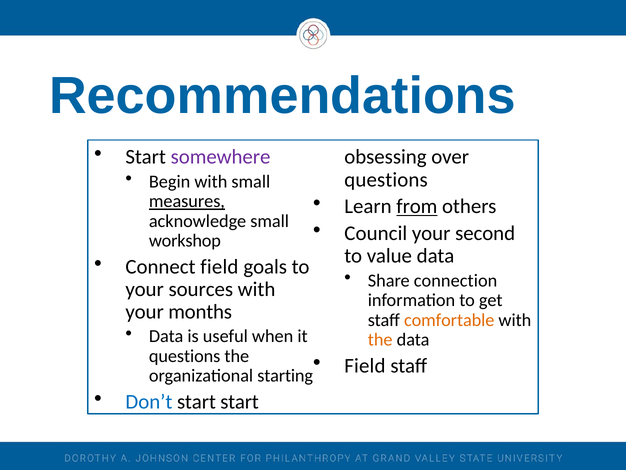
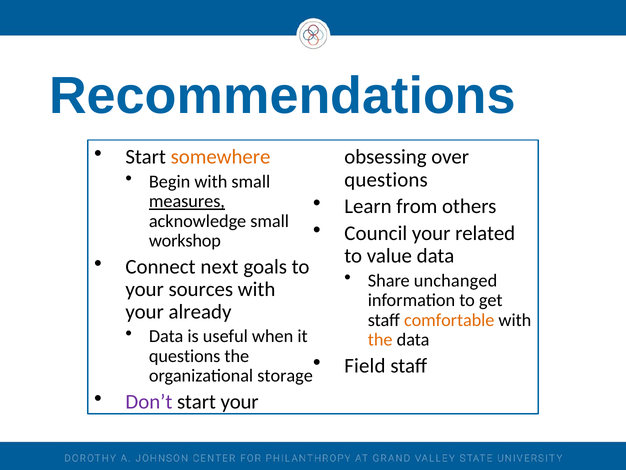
somewhere colour: purple -> orange (221, 157)
from underline: present -> none (417, 206)
second: second -> related (485, 233)
Connect field: field -> next (219, 266)
connection: connection -> unchanged (456, 280)
months: months -> already (200, 311)
starting: starting -> storage (285, 375)
Don’t colour: blue -> purple (149, 401)
start start: start -> your (240, 401)
